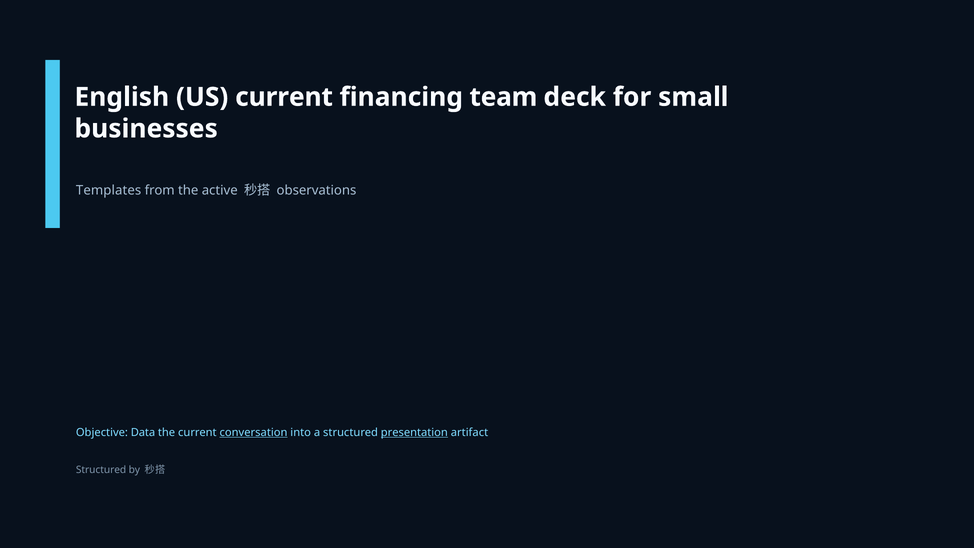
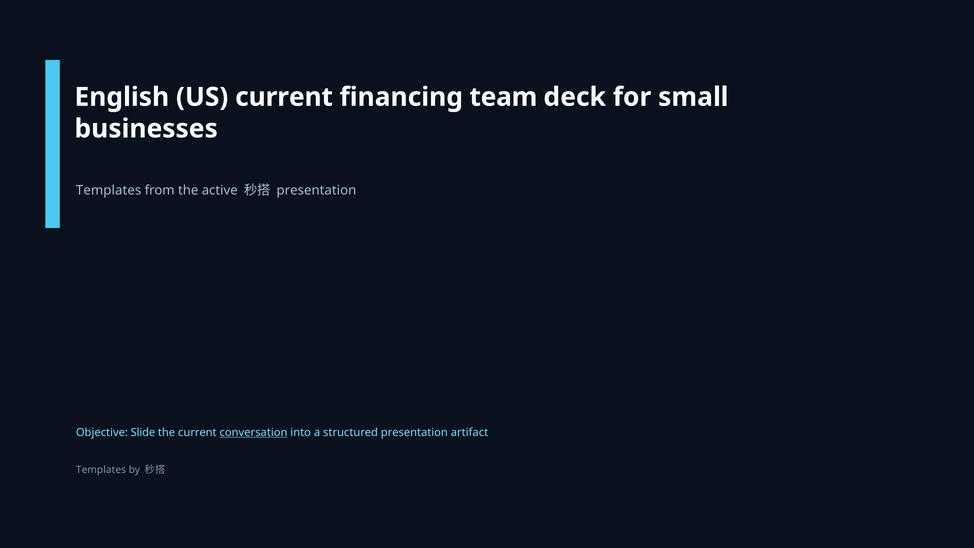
observations: observations -> presentation (316, 190)
Data: Data -> Slide (143, 432)
presentation underline: present -> none (414, 432)
Structured: Structured -> Templates (101, 470)
